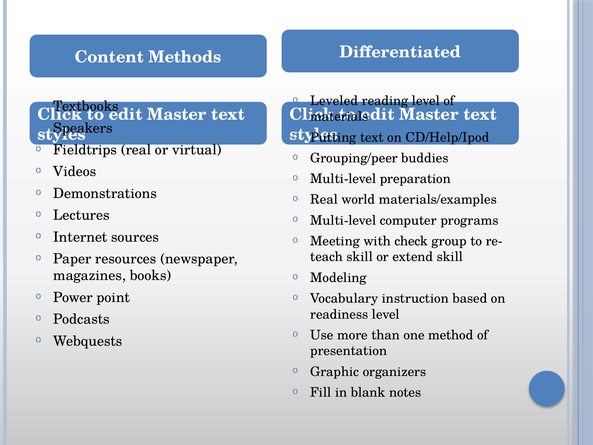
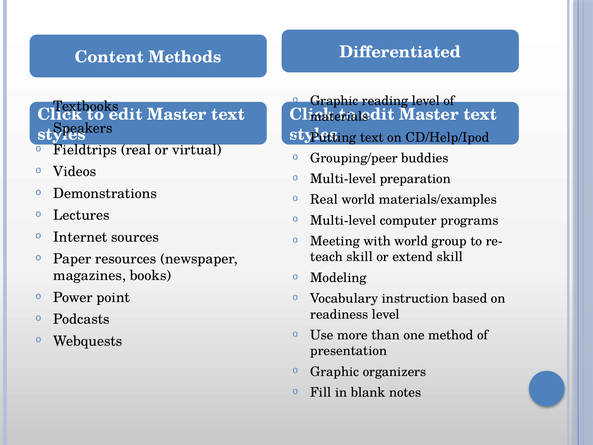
Leveled: Leveled -> Graphic (334, 101)
with check: check -> world (411, 241)
